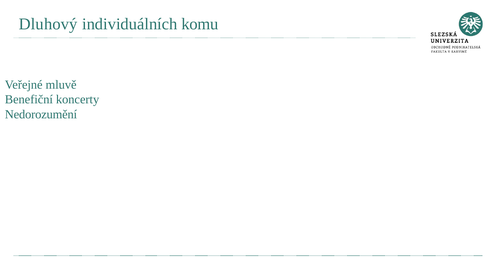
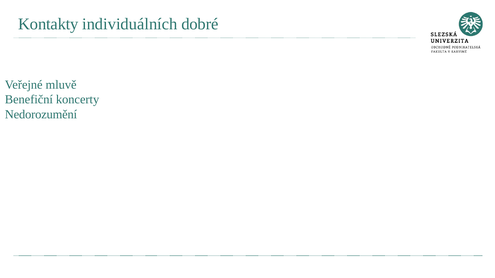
Dluhový: Dluhový -> Kontakty (48, 24)
komu: komu -> dobré (200, 24)
